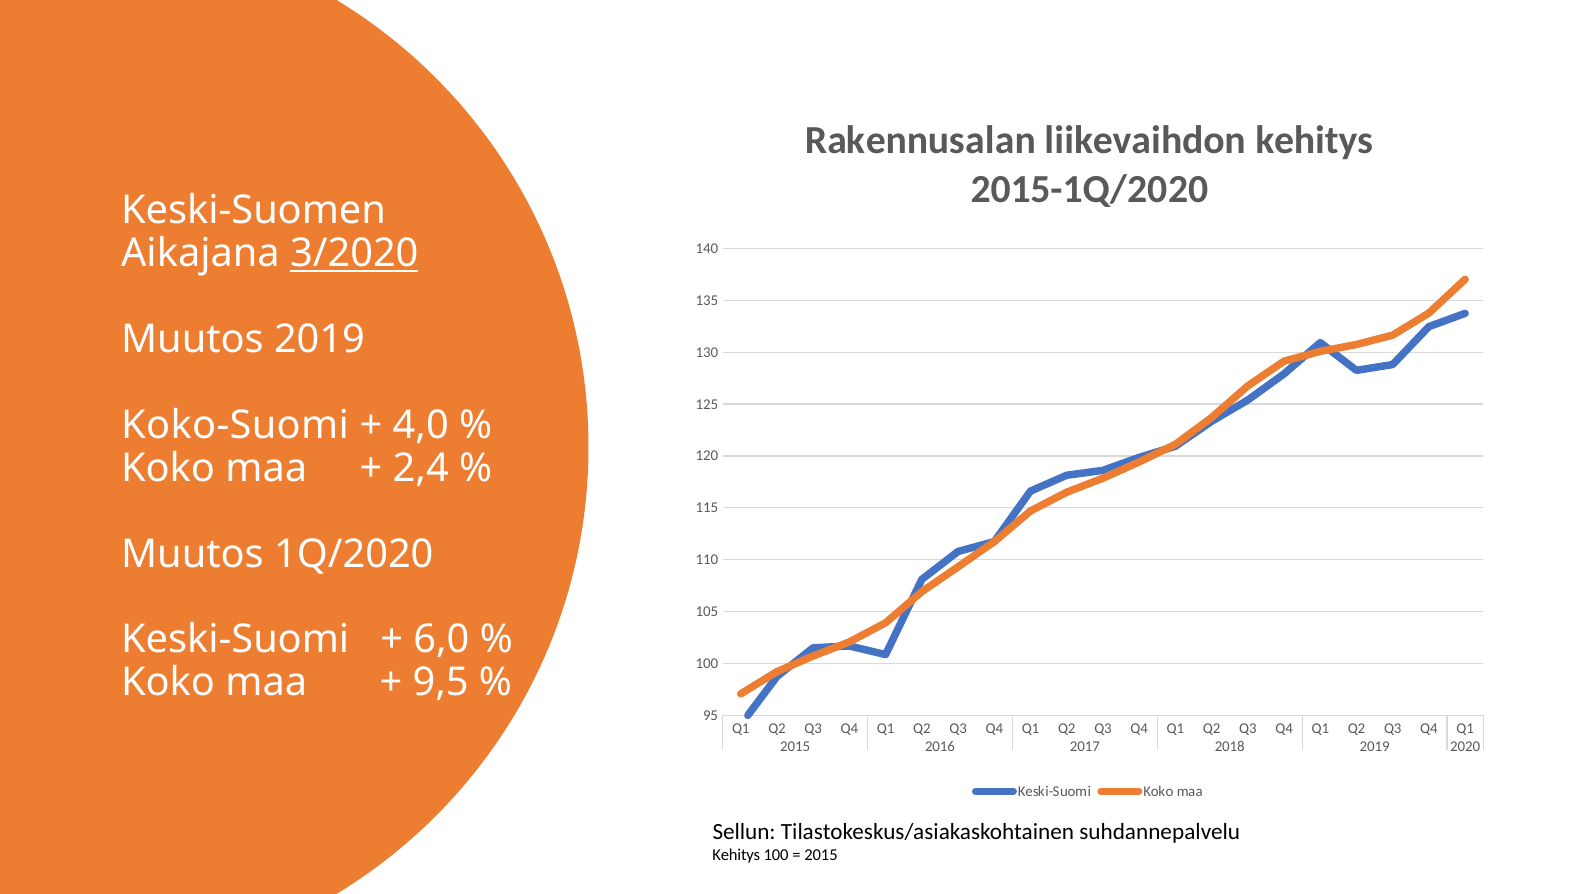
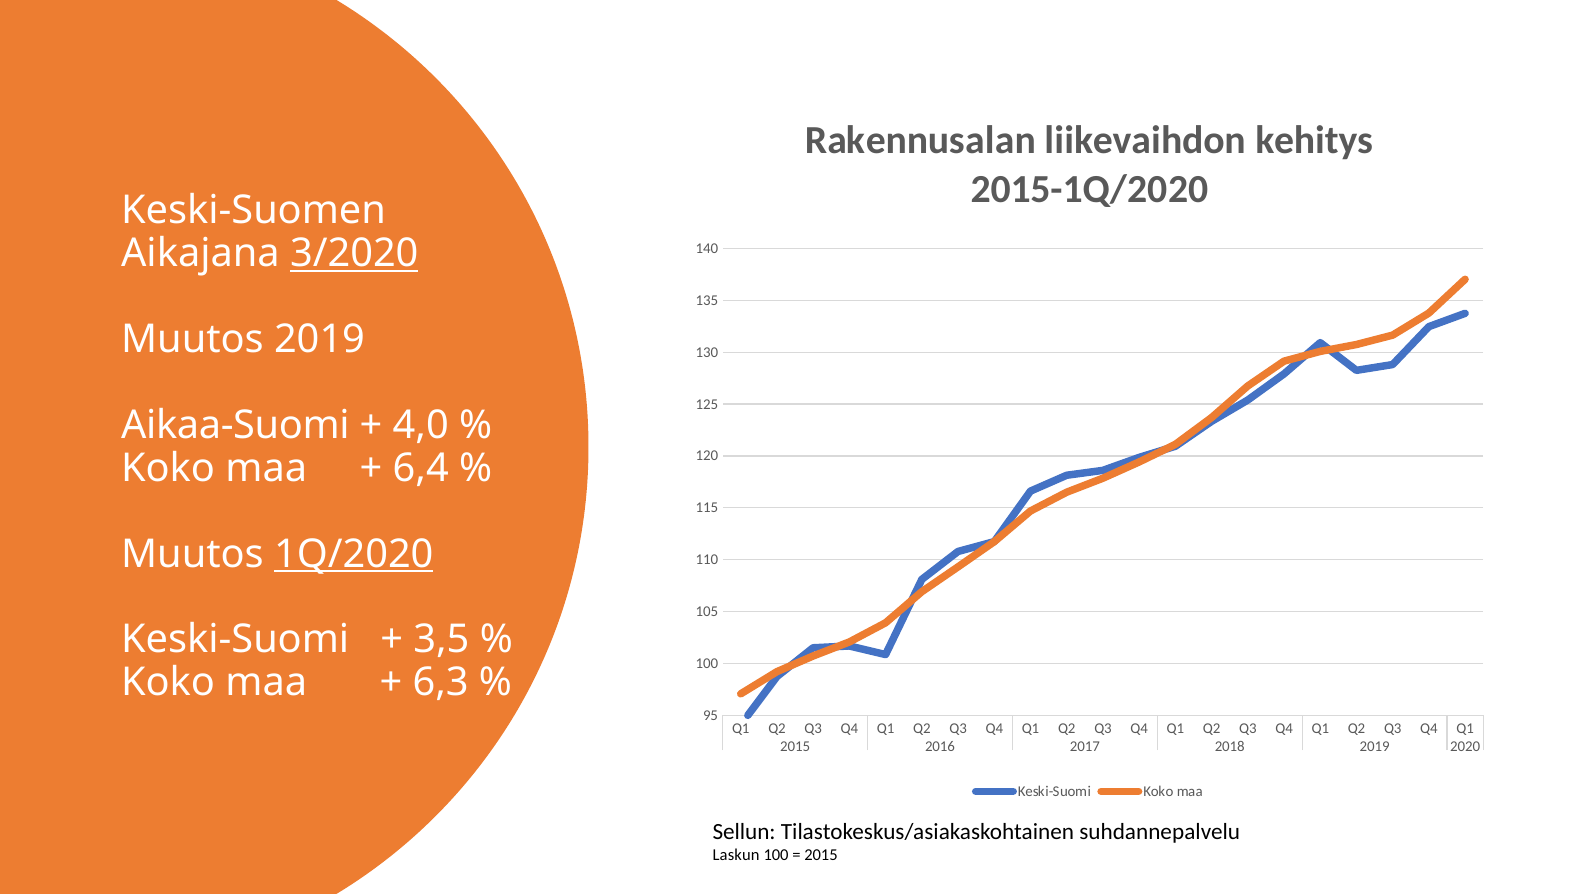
Koko-Suomi: Koko-Suomi -> Aikaa-Suomi (235, 425)
2,4: 2,4 -> 6,4 (421, 468)
1Q/2020 underline: none -> present (354, 554)
6,0: 6,0 -> 3,5 (441, 640)
9,5: 9,5 -> 6,3 (441, 683)
Kehitys: Kehitys -> Laskun (736, 855)
